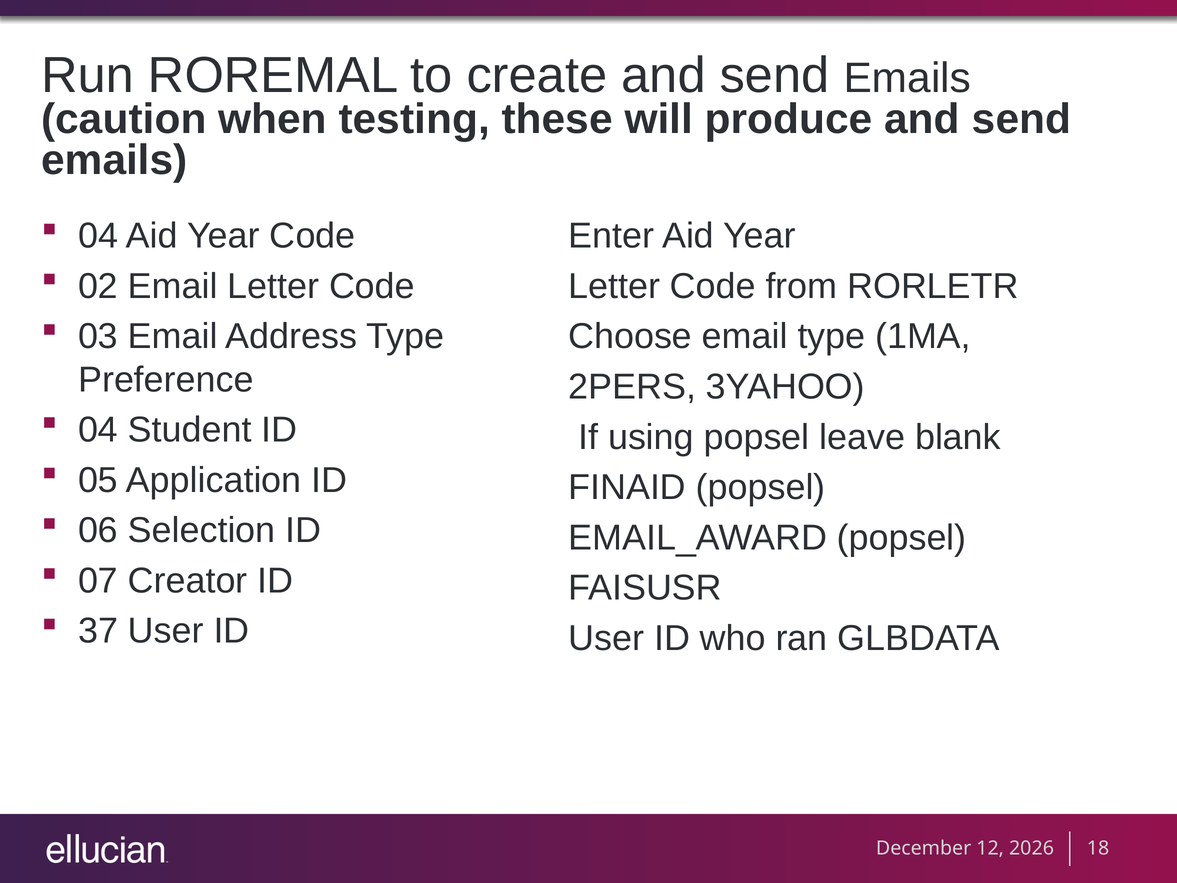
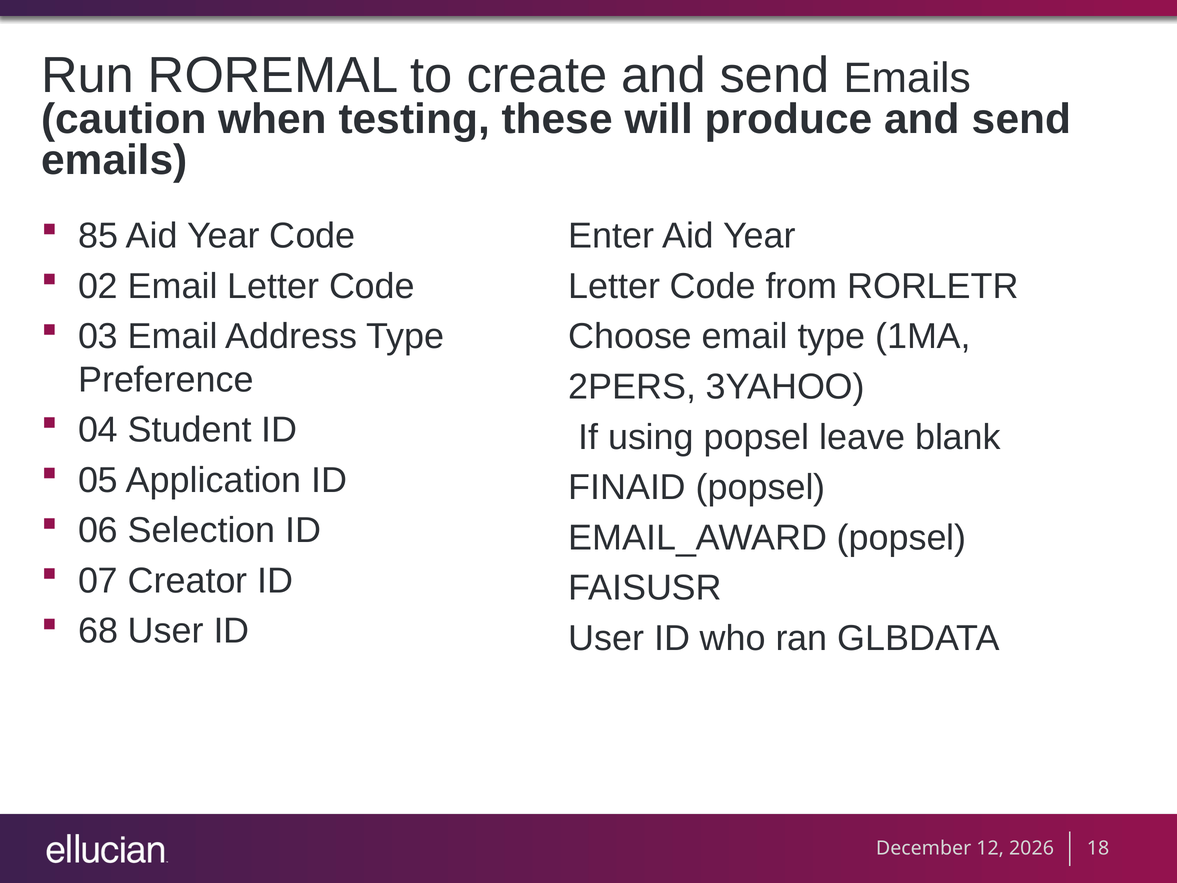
04: 04 -> 85 (98, 236)
37: 37 -> 68 (98, 631)
